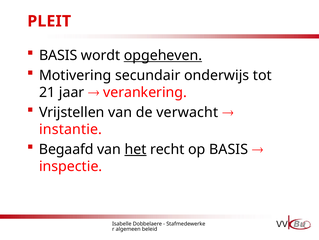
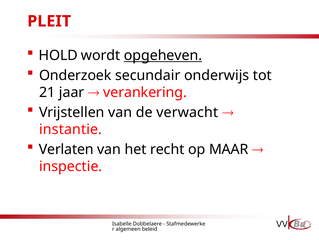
BASIS: BASIS -> HOLD (58, 55)
Motivering: Motivering -> Onderzoek (75, 75)
Begaafd: Begaafd -> Verlaten (66, 149)
het underline: present -> none (136, 149)
op BASIS: BASIS -> MAAR (229, 149)
